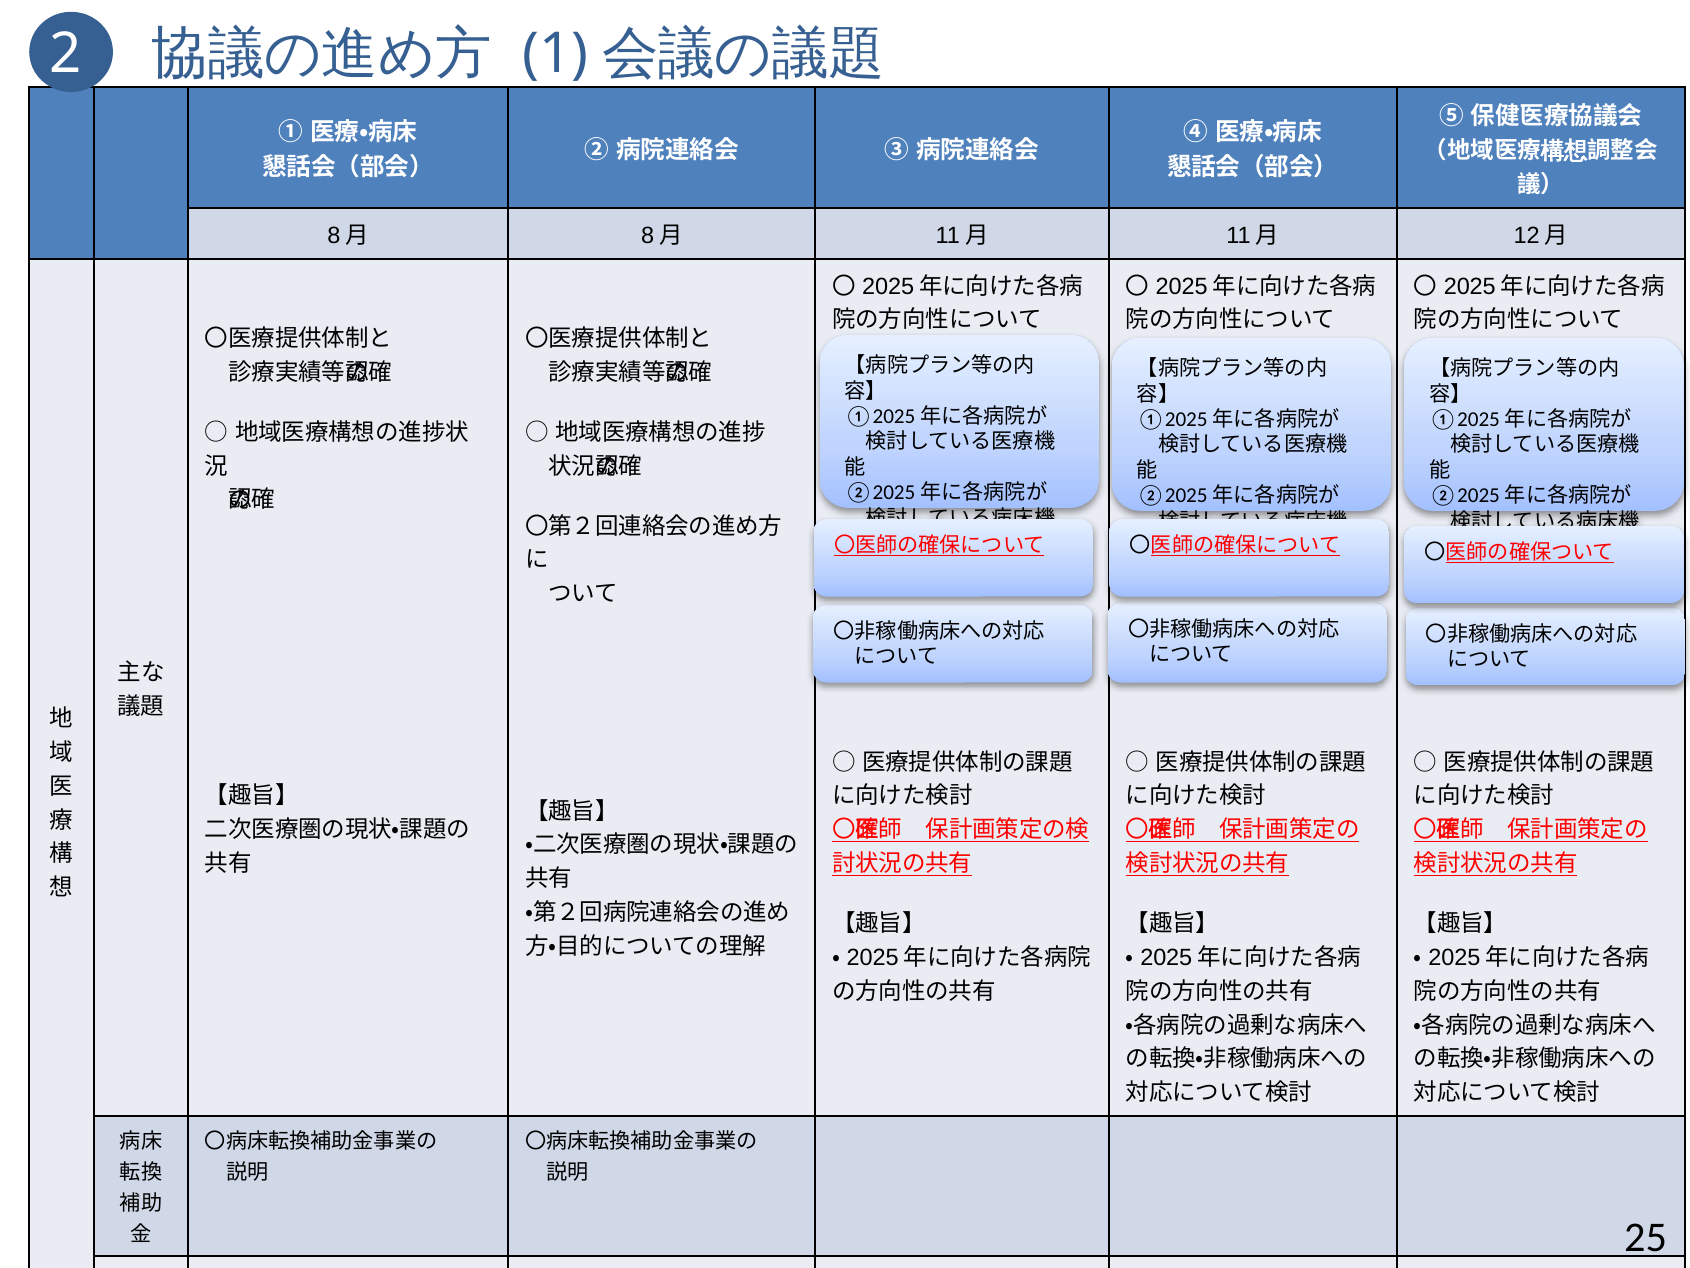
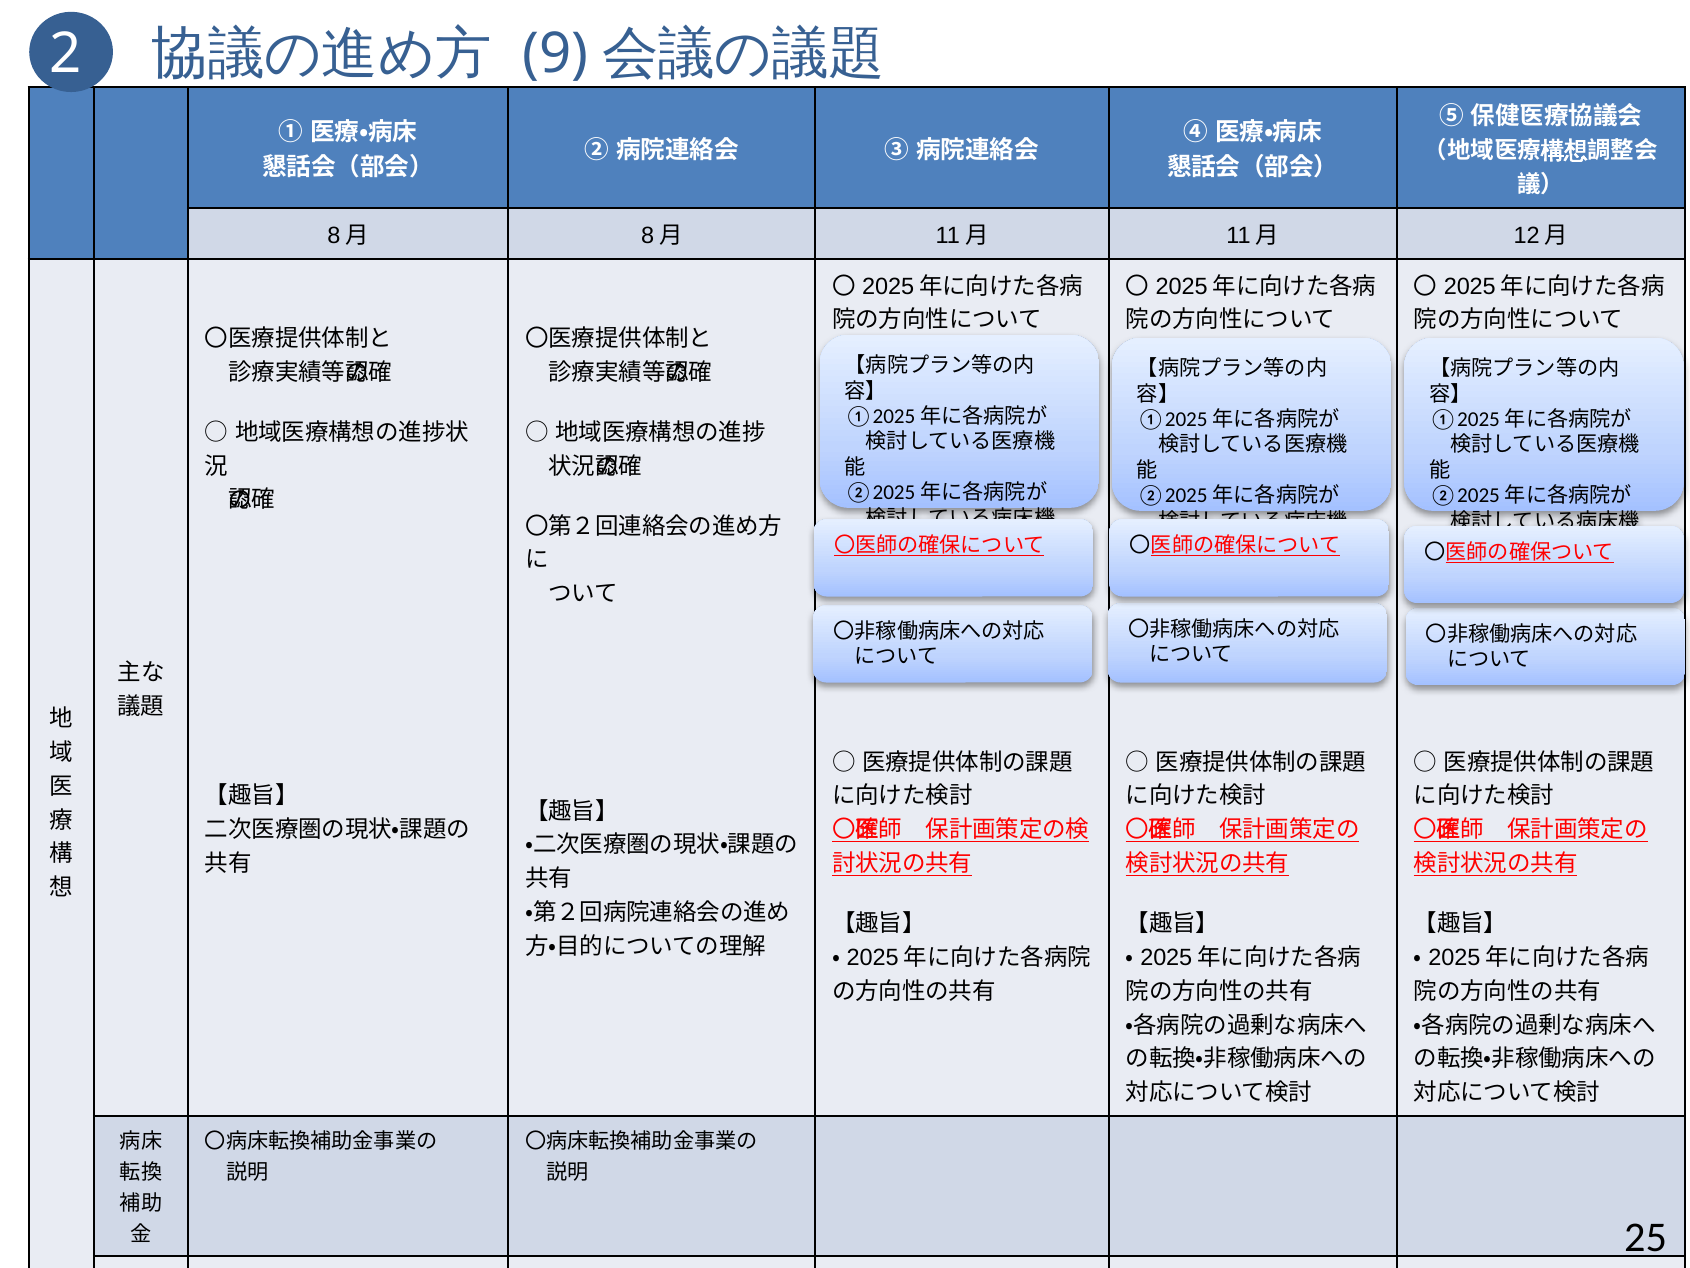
1: 1 -> 9 (556, 54)
